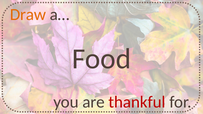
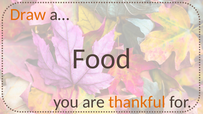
thankful colour: red -> orange (137, 102)
